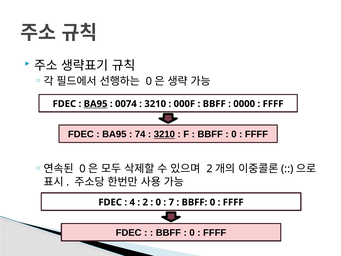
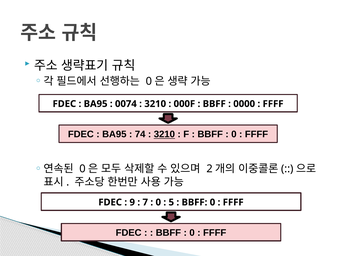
BA95 underline: present -> none (96, 104)
4: 4 -> 9 (132, 202)
2: 2 -> 7 (145, 202)
7: 7 -> 5 (171, 202)
